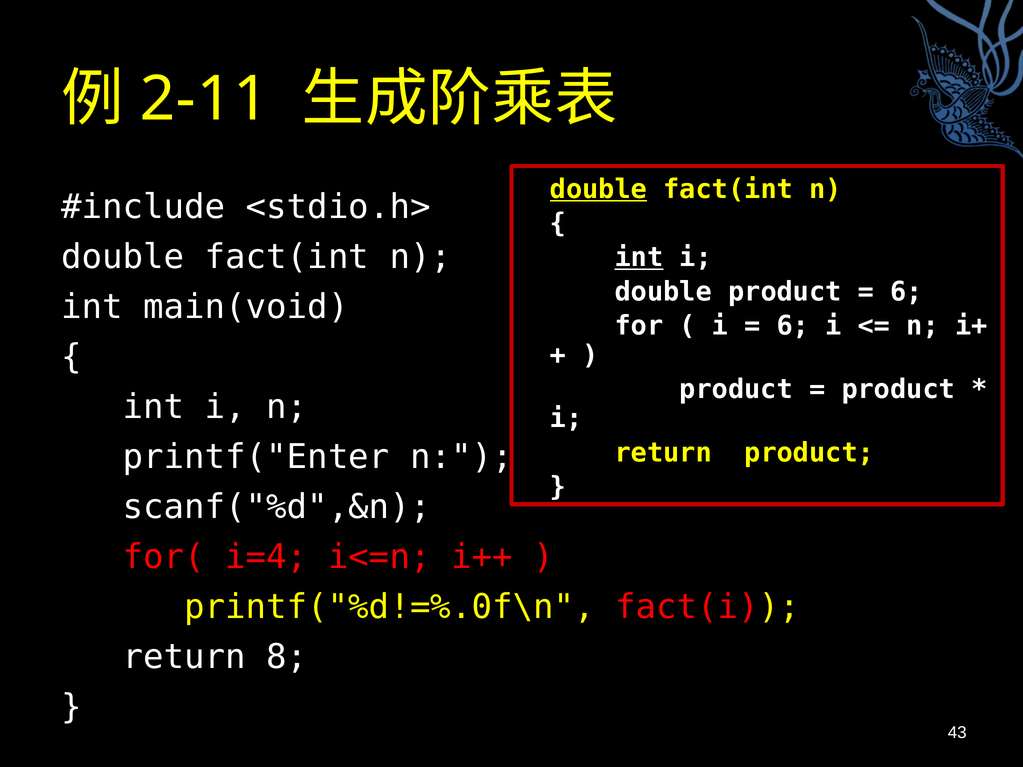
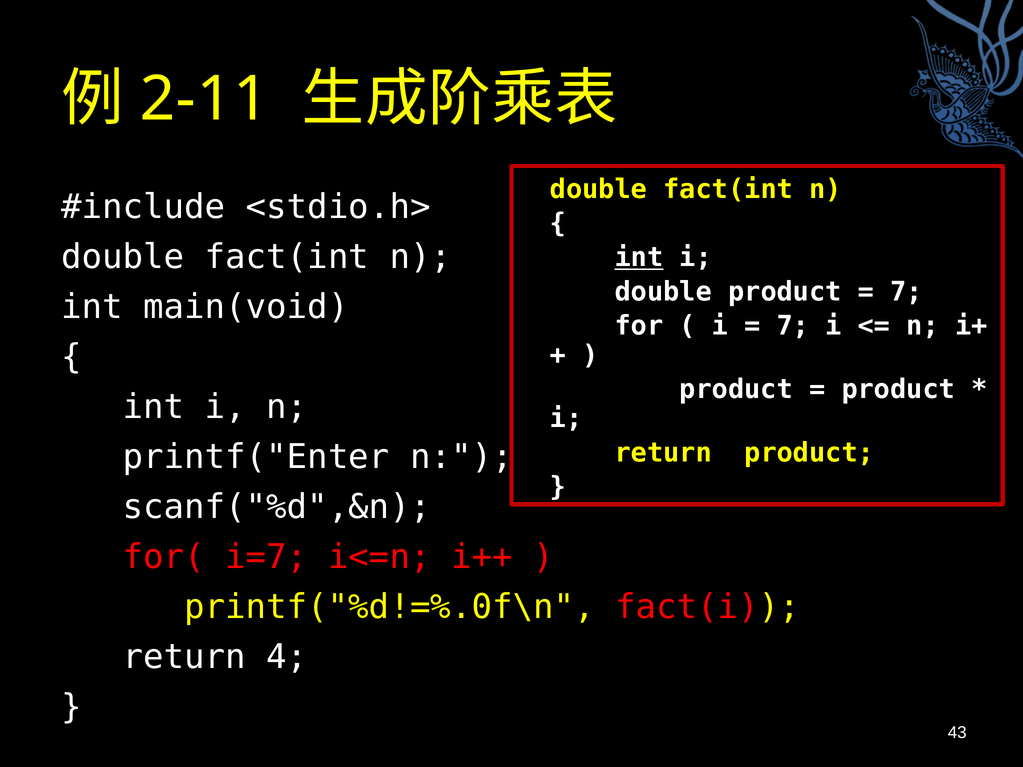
double underline: present -> none (599, 189)
6: 6 -> 7 (907, 292)
6: 6 -> 7 (793, 326)
i=4: i=4 -> i=7 (266, 557)
8: 8 -> 4 (287, 657)
